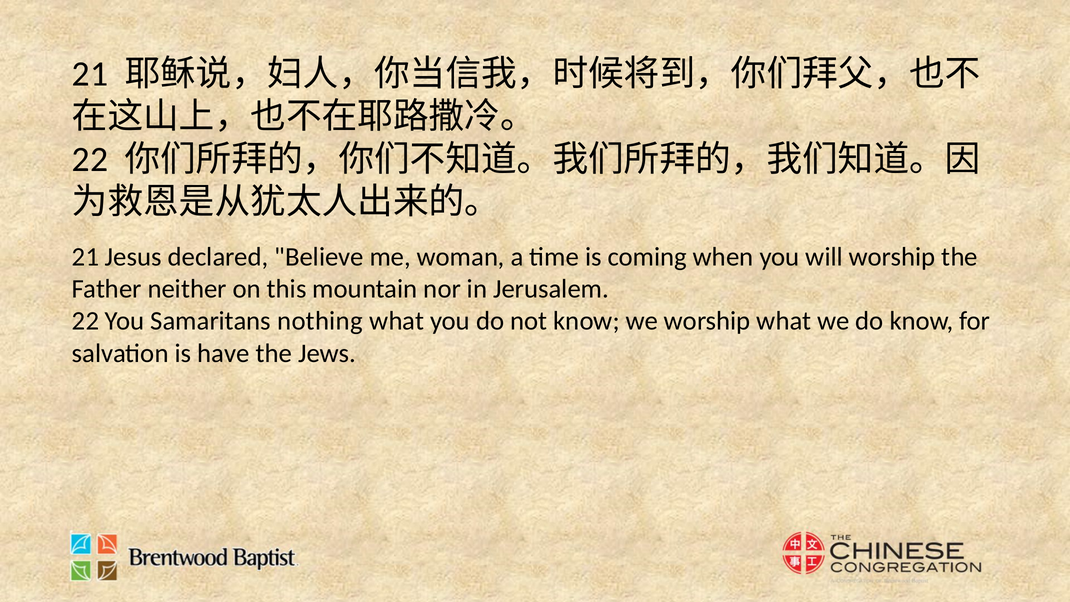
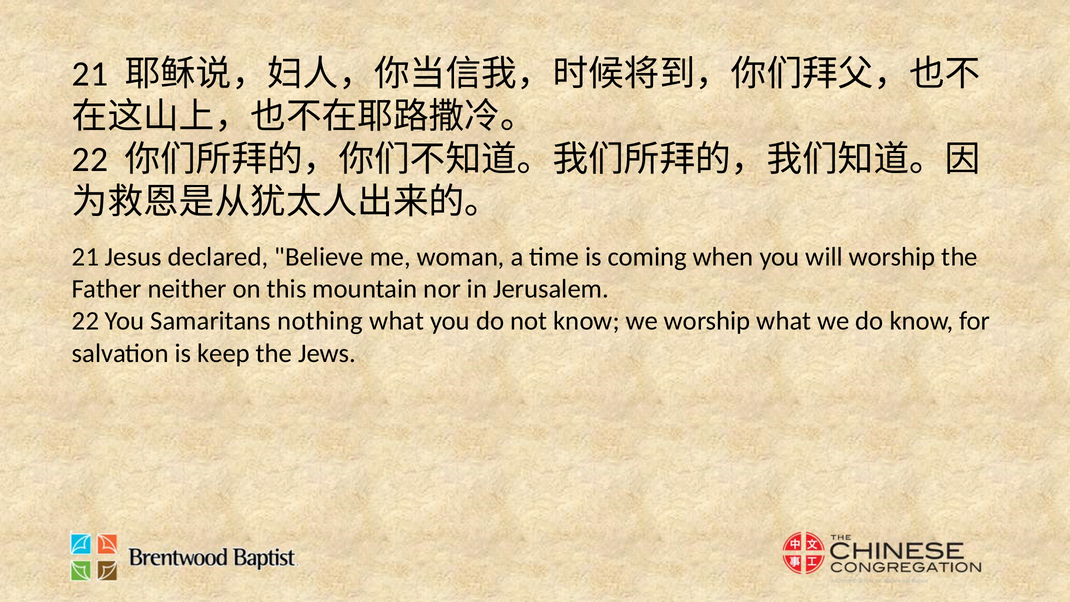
have: have -> keep (224, 353)
